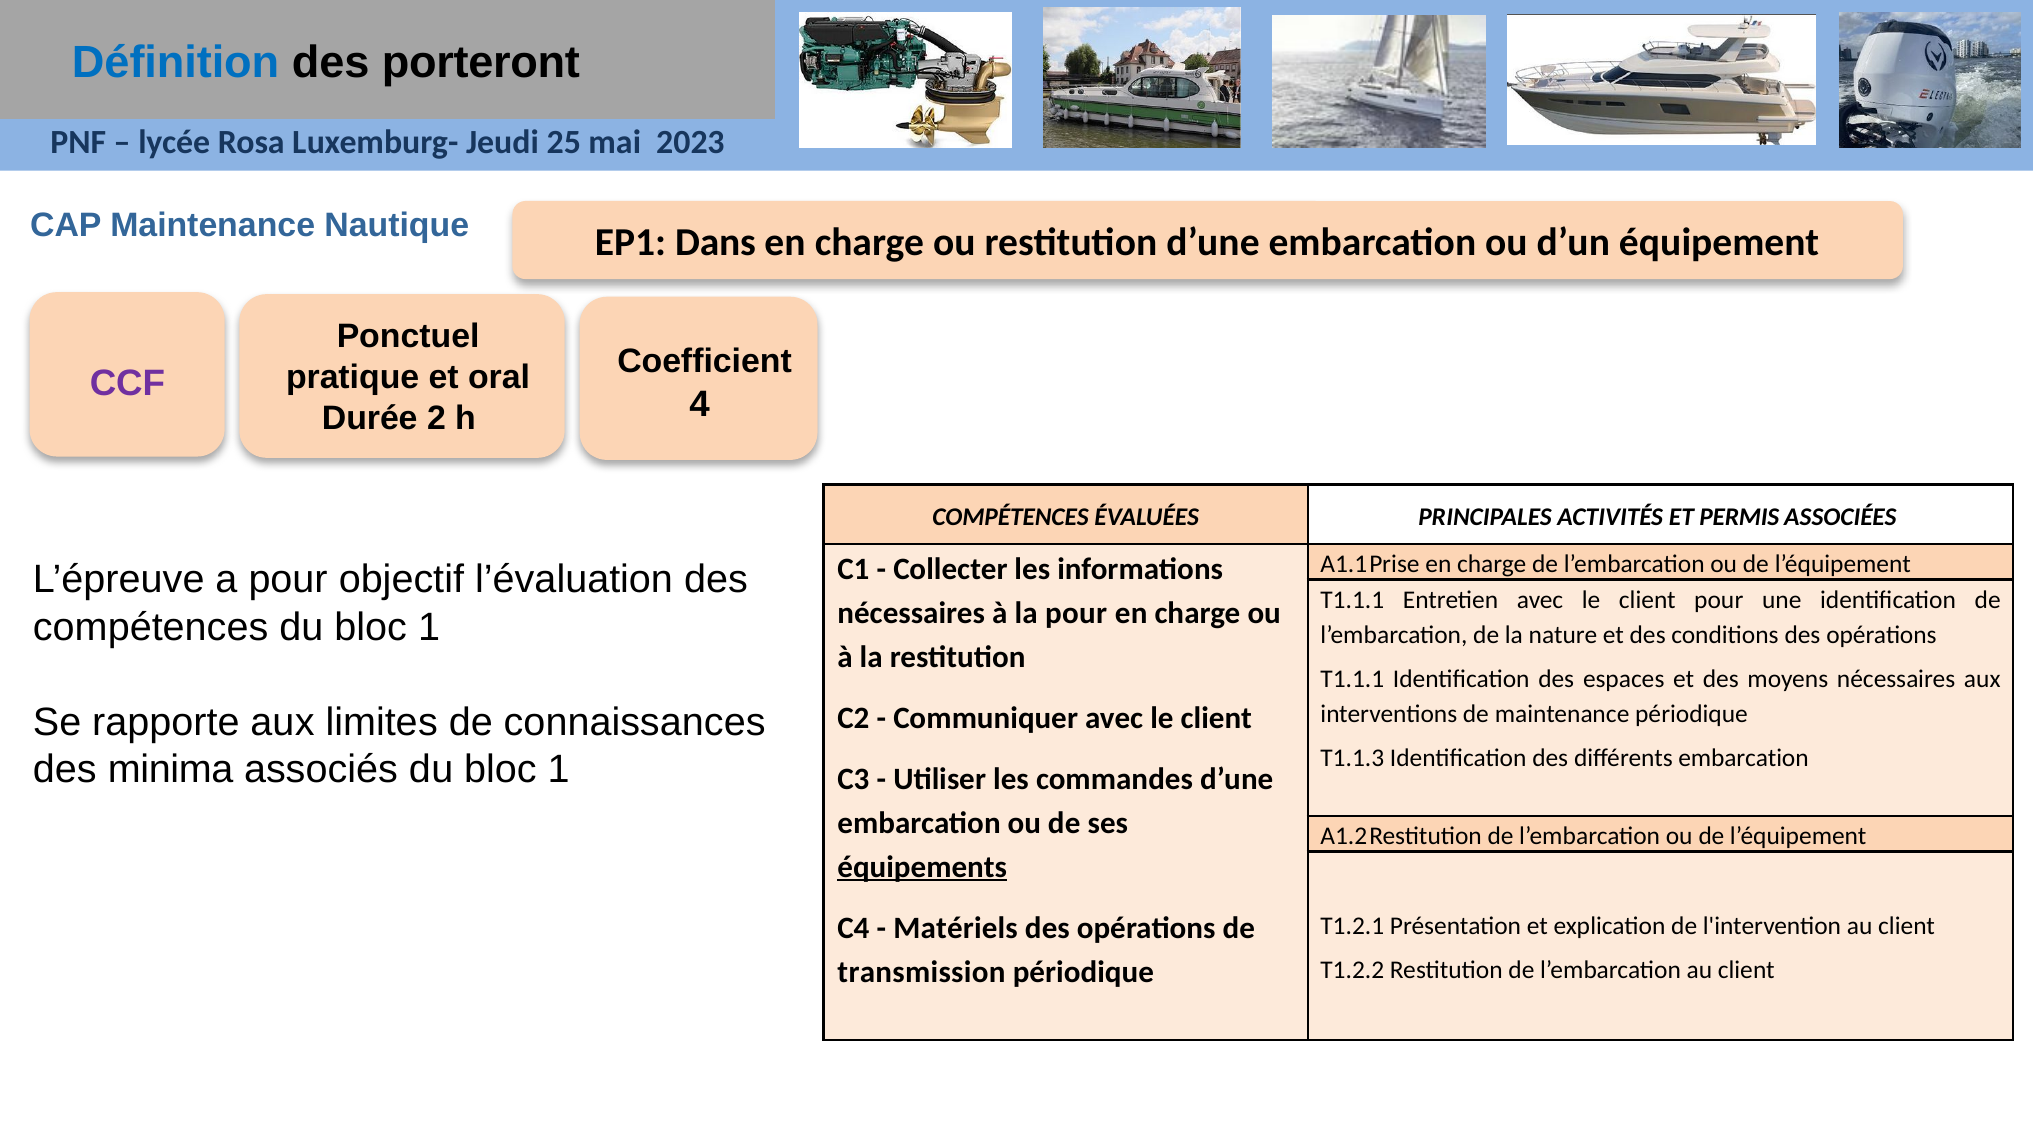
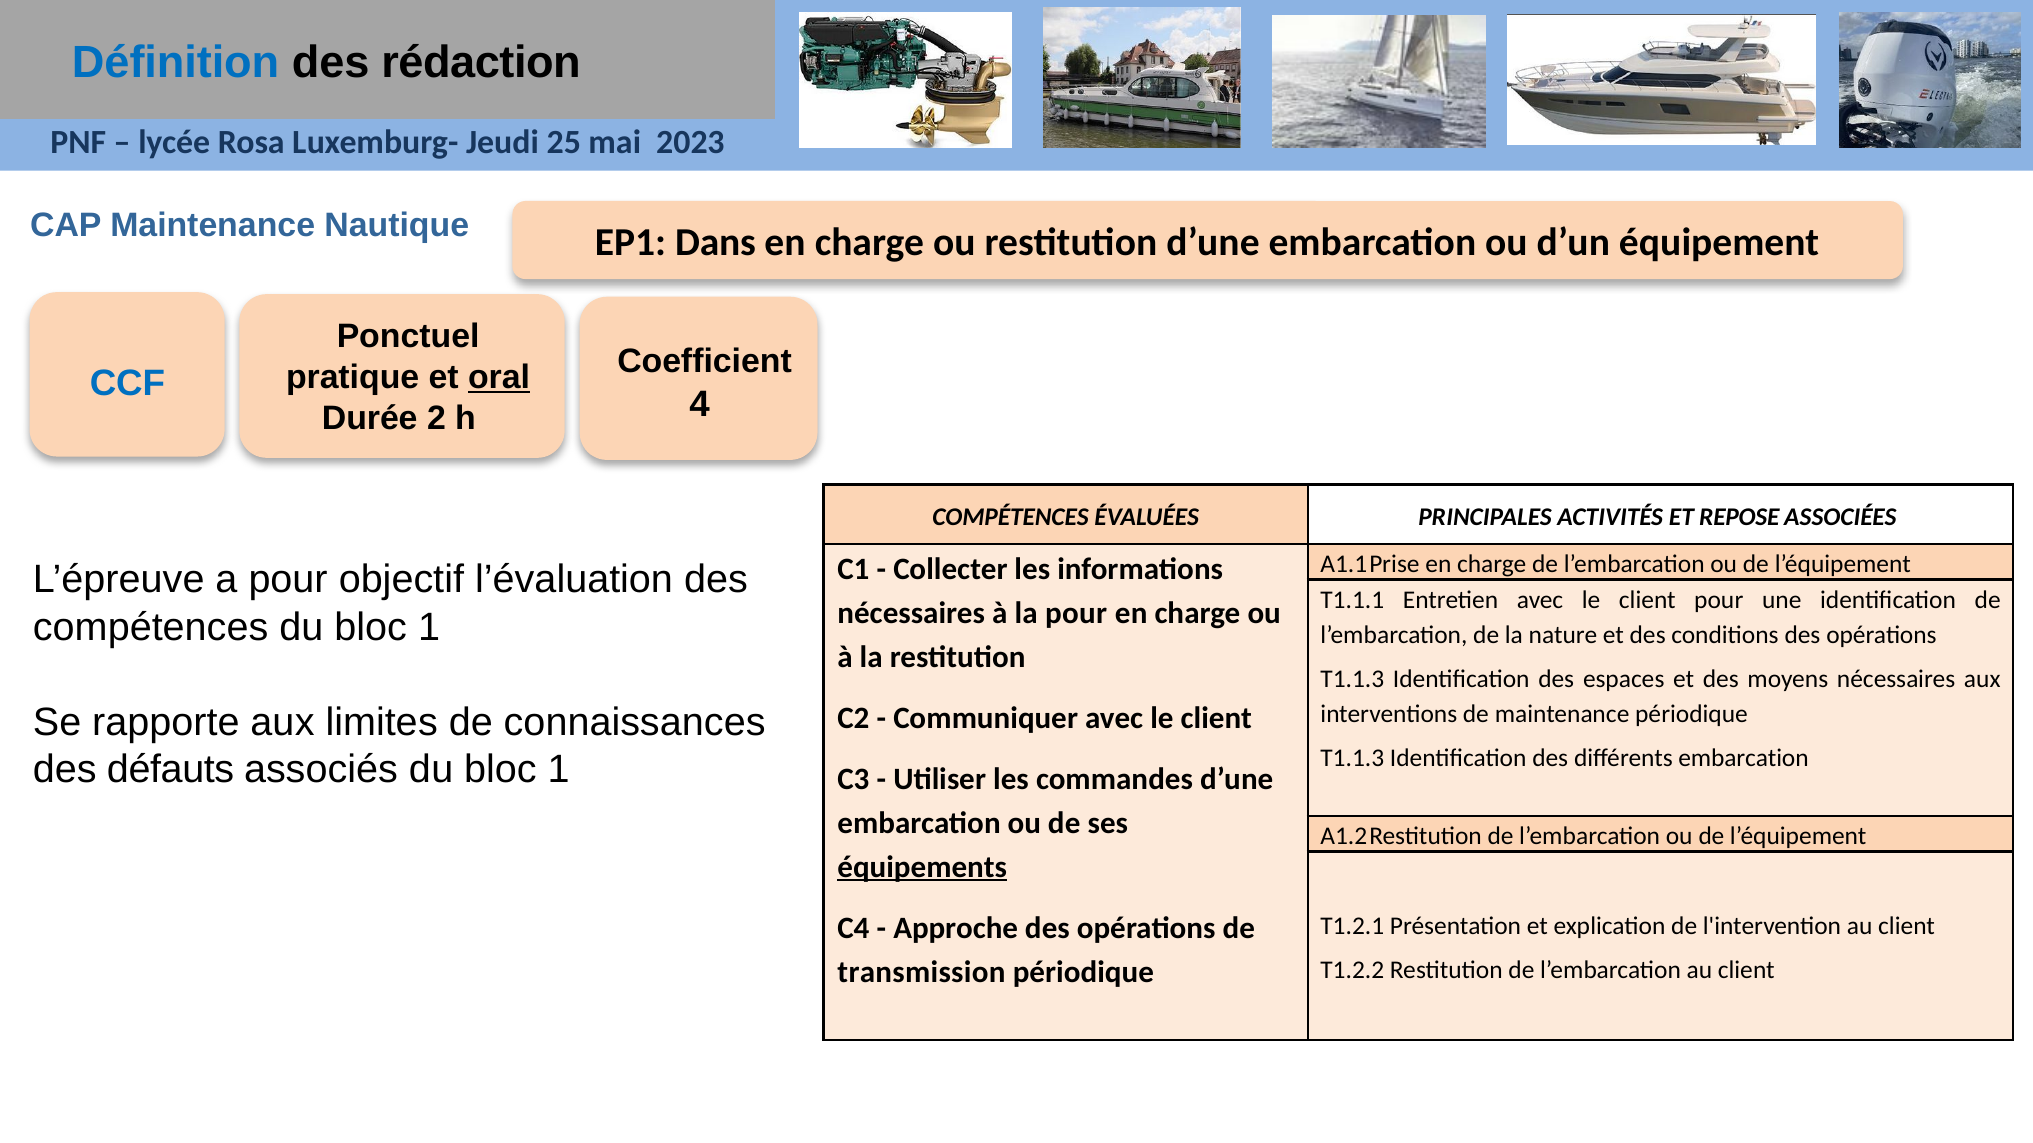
porteront: porteront -> rédaction (481, 63)
oral underline: none -> present (499, 378)
CCF colour: purple -> blue (127, 384)
PERMIS: PERMIS -> REPOSE (1739, 517)
T1.1.1: T1.1.1 -> T1.1.3 (1352, 679)
minima: minima -> défauts (171, 770)
Matériels: Matériels -> Approche (956, 928)
